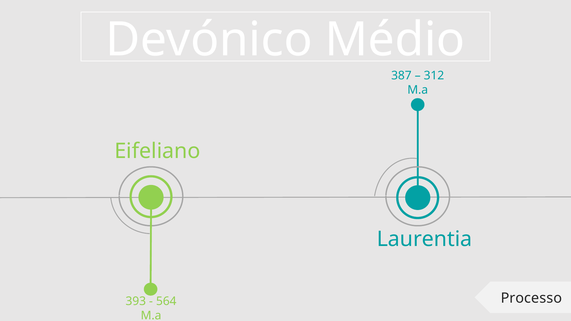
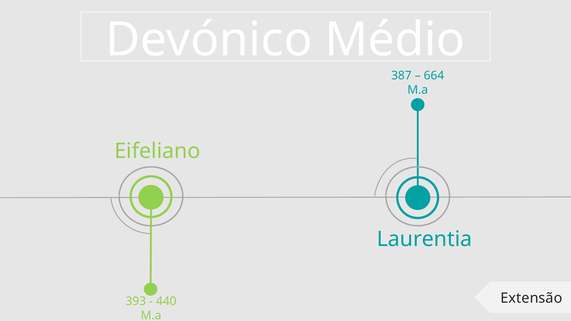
312: 312 -> 664 (434, 76)
Processo: Processo -> Extensão (531, 298)
564: 564 -> 440 (166, 301)
